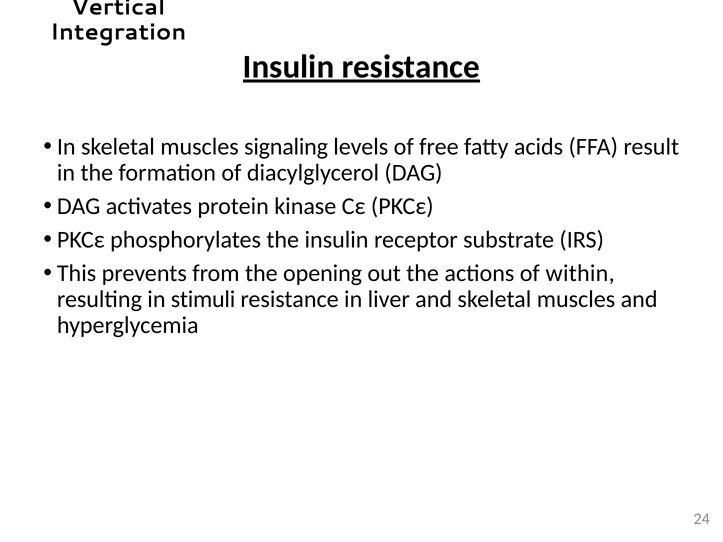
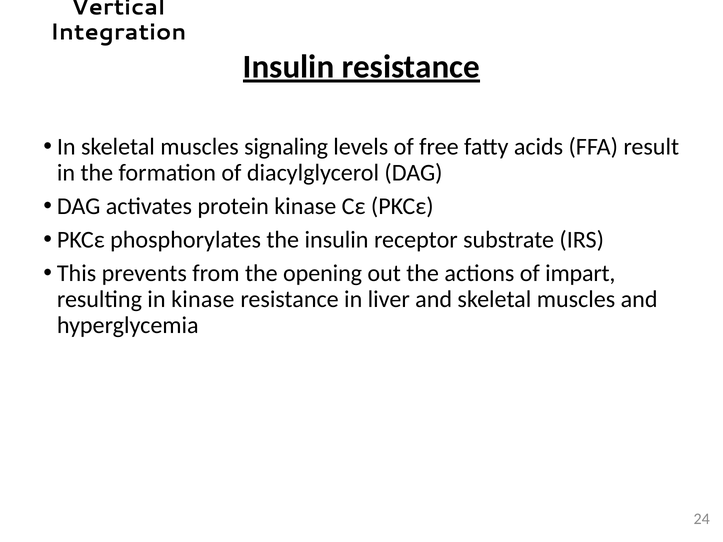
within: within -> impart (580, 273)
in stimuli: stimuli -> kinase (203, 299)
